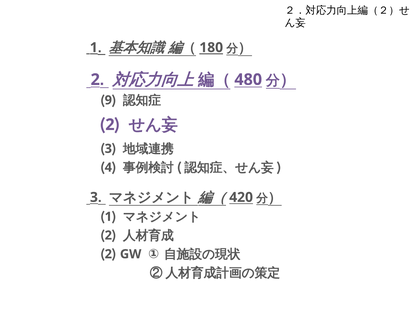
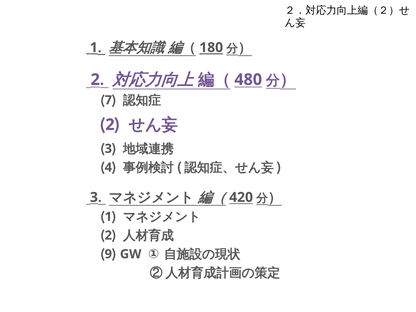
9: 9 -> 7 (108, 100)
2: 2 -> 9 (108, 254)
